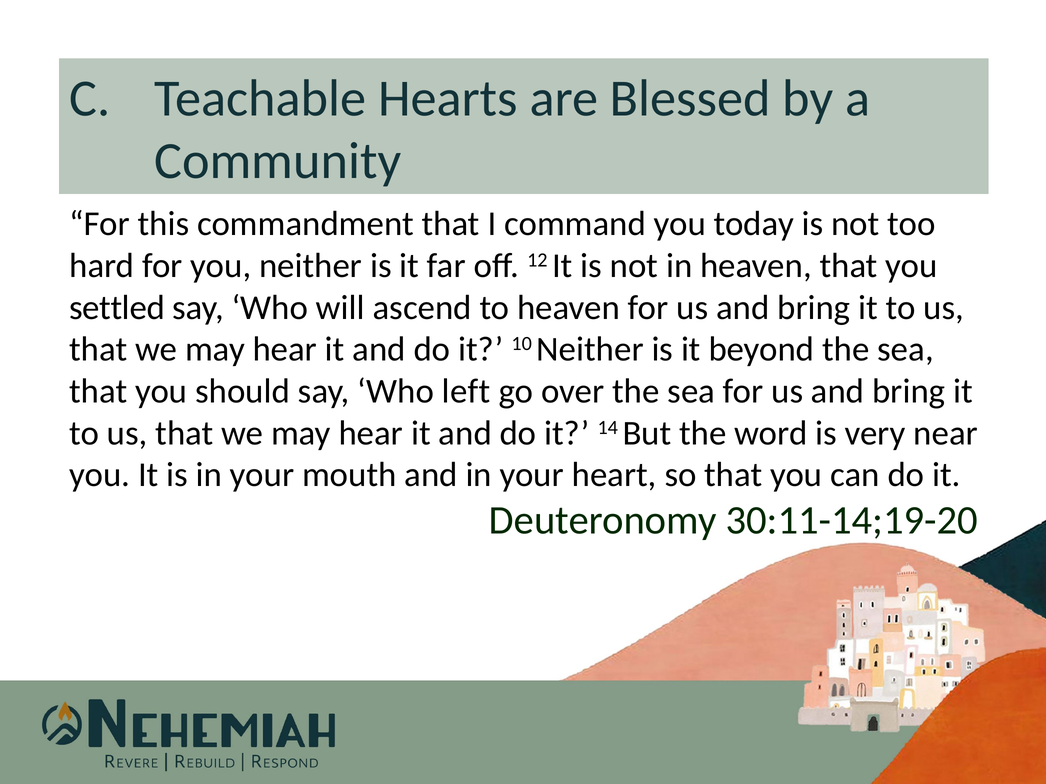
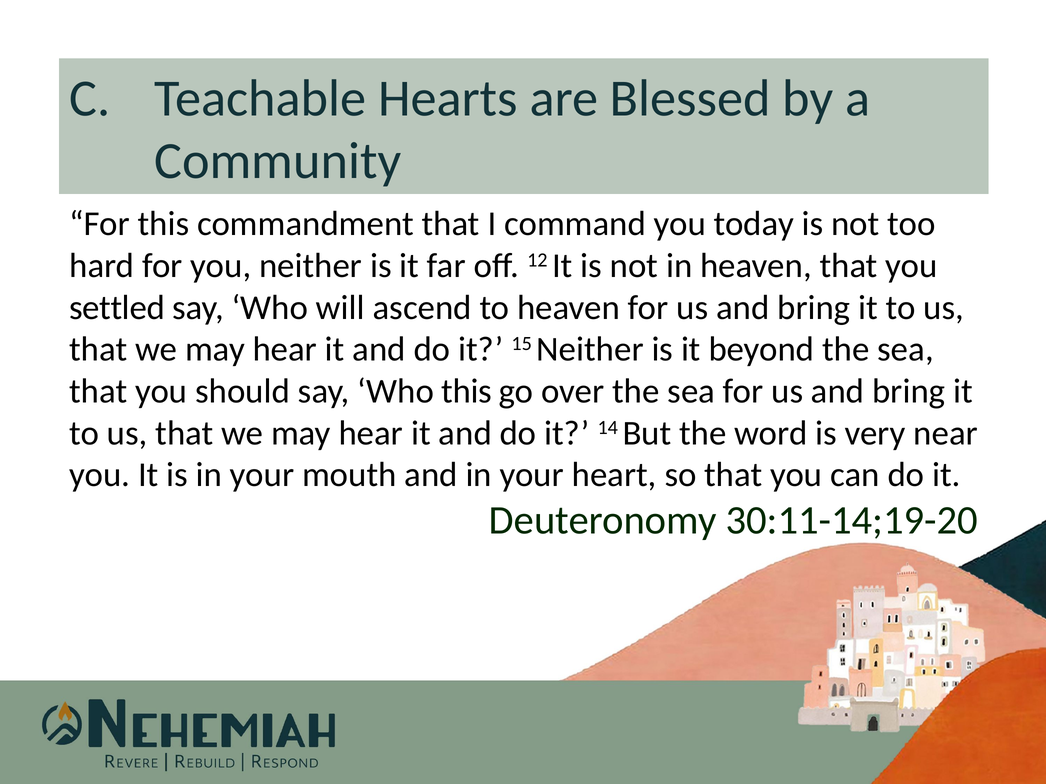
10: 10 -> 15 (522, 344)
Who left: left -> this (467, 391)
